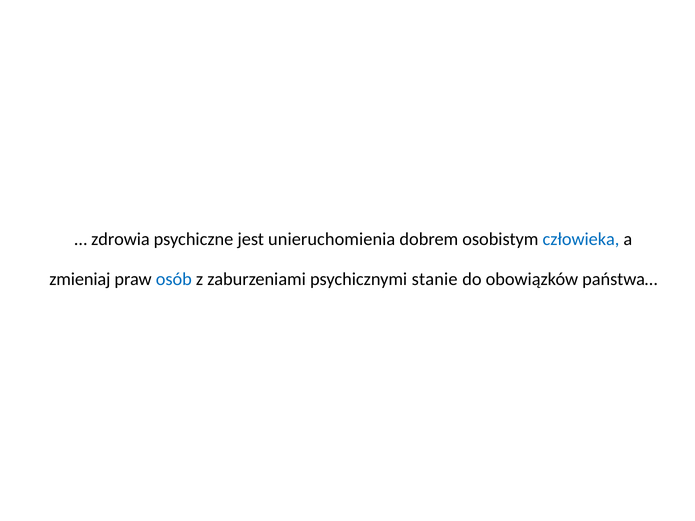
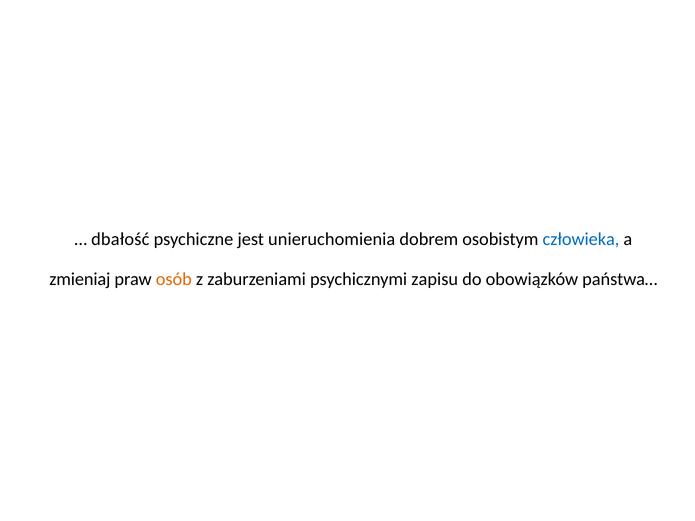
zdrowia: zdrowia -> dbałość (120, 240)
osób colour: blue -> orange (174, 279)
stanie: stanie -> zapisu (435, 279)
